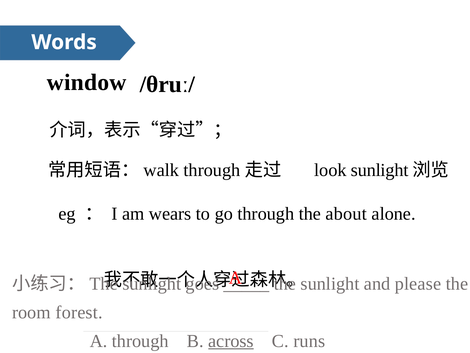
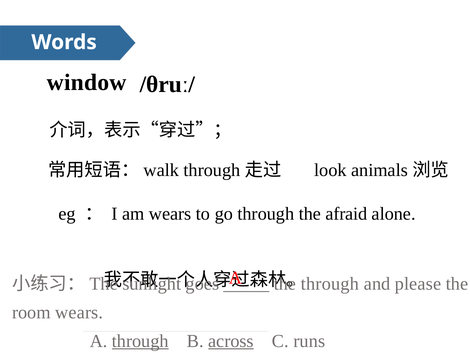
look sunlight: sunlight -> animals (380, 170)
about: about -> afraid (346, 214)
sunlight: sunlight -> through (330, 284)
room forest: forest -> wears (79, 312)
through underline: none -> present (140, 341)
